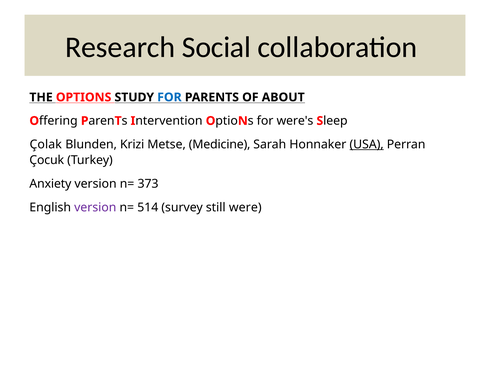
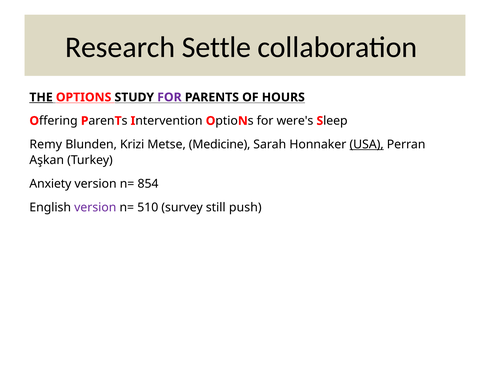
Social: Social -> Settle (216, 47)
THE underline: none -> present (41, 97)
FOR colour: blue -> purple (169, 97)
ABOUT: ABOUT -> HOURS (283, 97)
Çolak: Çolak -> Remy (46, 145)
Çocuk: Çocuk -> Aşkan (47, 160)
373: 373 -> 854 (148, 184)
514: 514 -> 510 (148, 208)
were: were -> push (245, 208)
